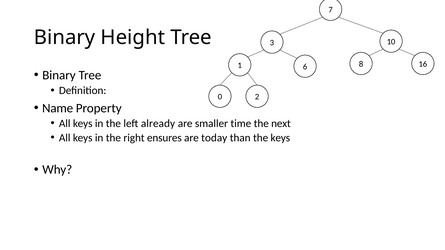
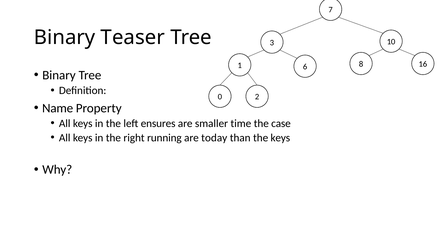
Height: Height -> Teaser (133, 37)
already: already -> ensures (158, 124)
next: next -> case (281, 124)
ensures: ensures -> running (164, 138)
